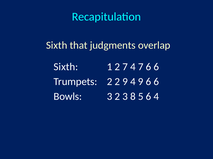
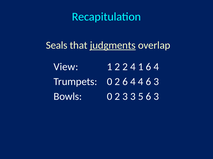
Sixth: Sixth -> Seals (57, 45)
judgments underline: none -> present (113, 45)
Sixth: Sixth -> View (66, 67)
2 7: 7 -> 2 (125, 67)
4 7: 7 -> 1 (141, 67)
6: 6 -> 4 (156, 67)
Trumpets 2: 2 -> 0 (110, 82)
2 9: 9 -> 6 (125, 82)
4 9: 9 -> 4 (141, 82)
6: 6 -> 3 (156, 82)
Bowls 3: 3 -> 0 (110, 97)
3 8: 8 -> 3 (133, 97)
5 6 4: 4 -> 3 (156, 97)
